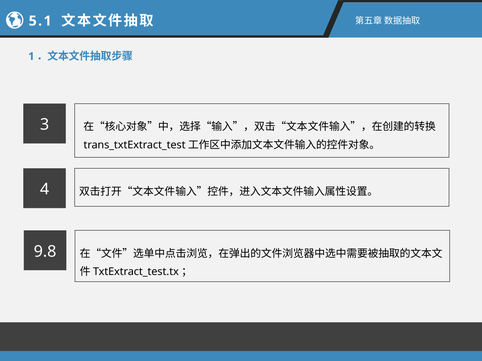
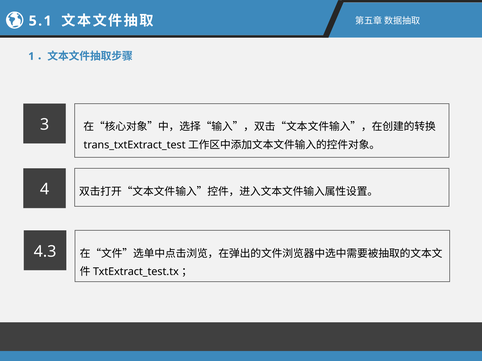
9.8: 9.8 -> 4.3 (45, 252)
